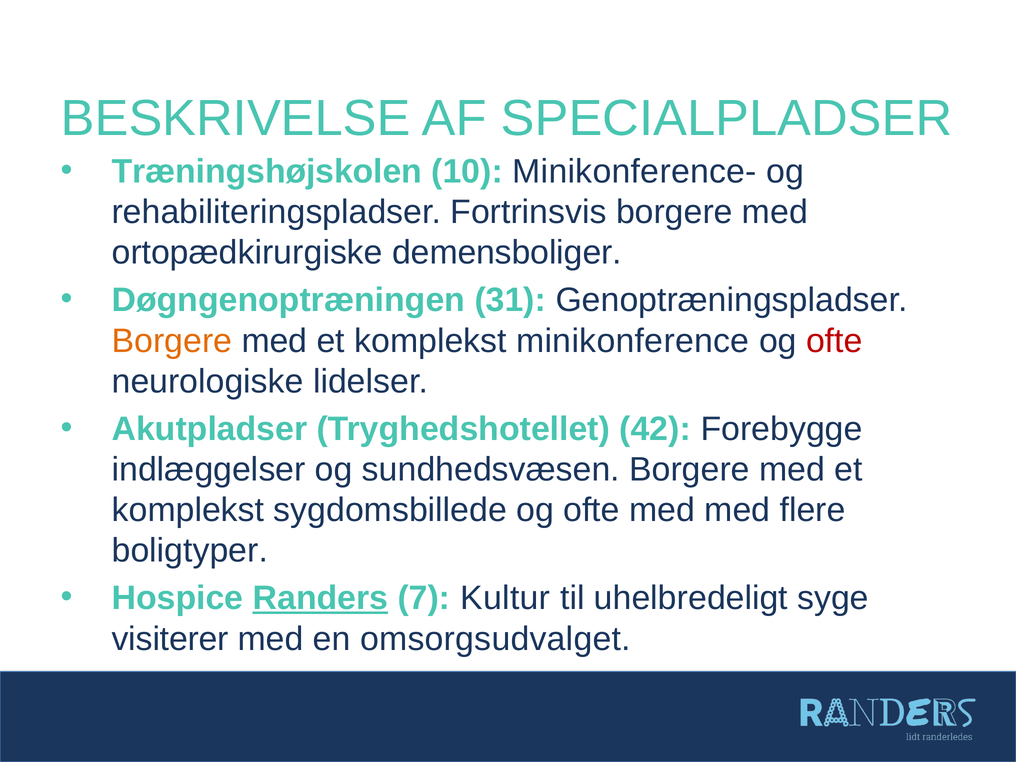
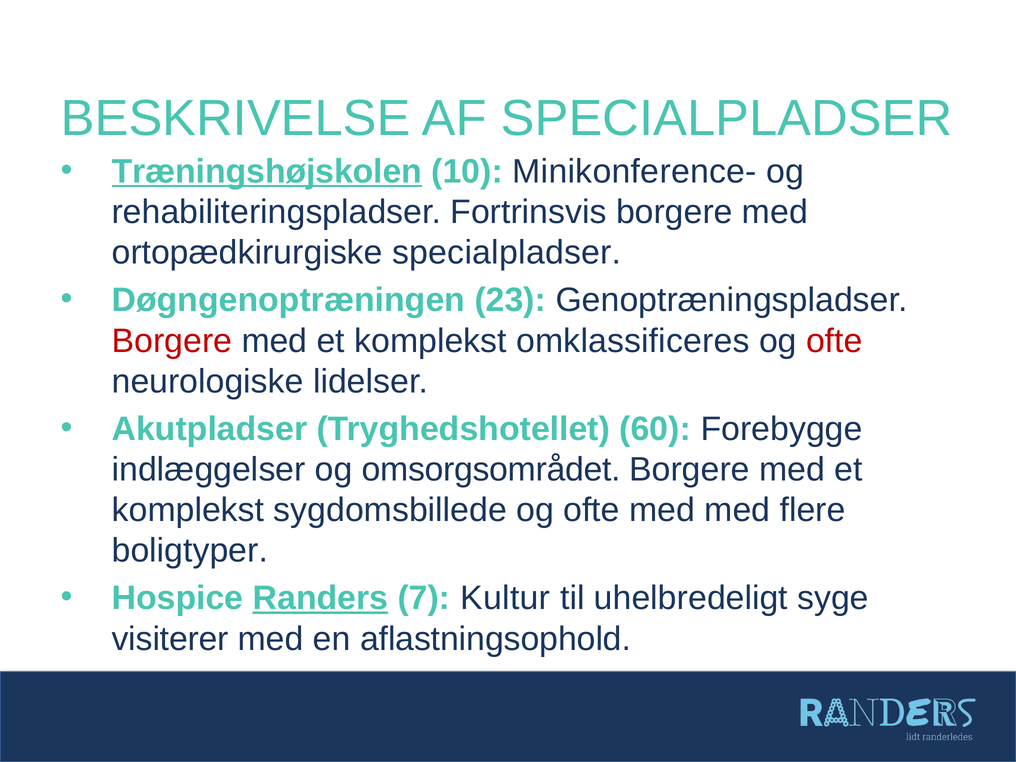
Træningshøjskolen underline: none -> present (267, 171)
ortopædkirurgiske demensboliger: demensboliger -> specialpladser (507, 253)
31: 31 -> 23 (510, 300)
Borgere colour: orange -> red (172, 341)
minikonference: minikonference -> omklassificeres (633, 341)
42: 42 -> 60 (655, 429)
sundhedsvæsen: sundhedsvæsen -> omsorgsområdet (491, 469)
omsorgsudvalget: omsorgsudvalget -> aflastningsophold (496, 639)
